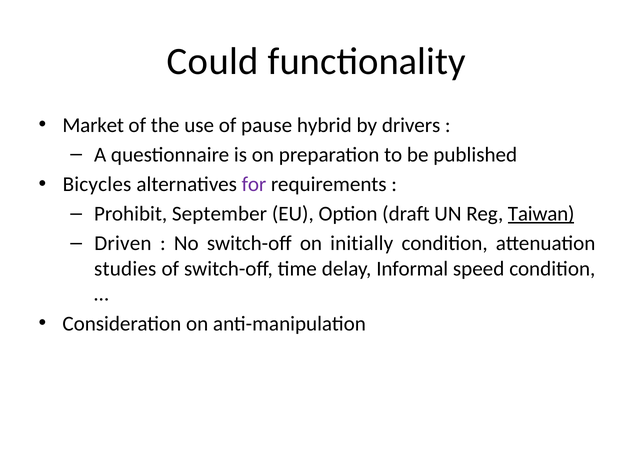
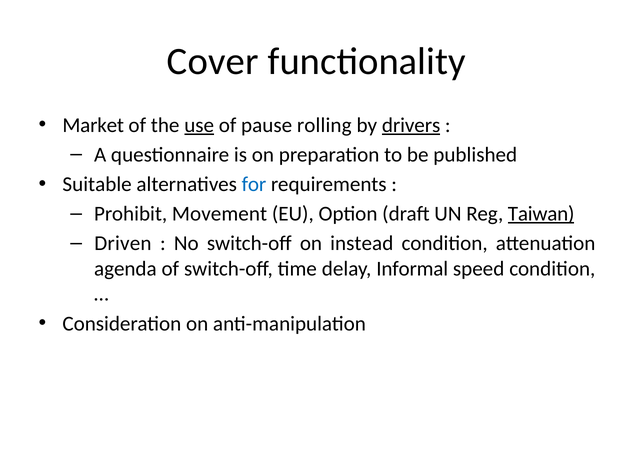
Could: Could -> Cover (213, 61)
use underline: none -> present (199, 125)
hybrid: hybrid -> rolling (324, 125)
drivers underline: none -> present (411, 125)
Bicycles: Bicycles -> Suitable (97, 184)
for colour: purple -> blue (254, 184)
September: September -> Movement (220, 214)
initially: initially -> instead (362, 243)
studies: studies -> agenda (125, 269)
